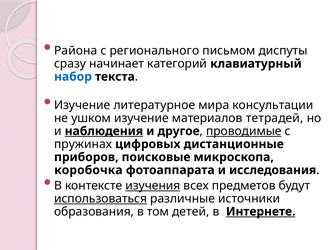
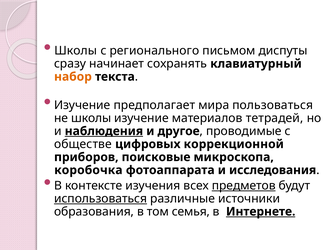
Района: Района -> Школы (76, 51)
категорий: категорий -> сохранять (177, 64)
набор colour: blue -> orange (73, 77)
литературное: литературное -> предполагает (154, 105)
консультации: консультации -> пользоваться (273, 105)
не ушком: ушком -> школы (91, 118)
проводимые underline: present -> none (244, 131)
пружинах: пружинах -> обществе (83, 144)
дистанционные: дистанционные -> коррекционной (234, 144)
изучения underline: present -> none (153, 186)
предметов underline: none -> present (244, 186)
детей: детей -> семья (191, 212)
